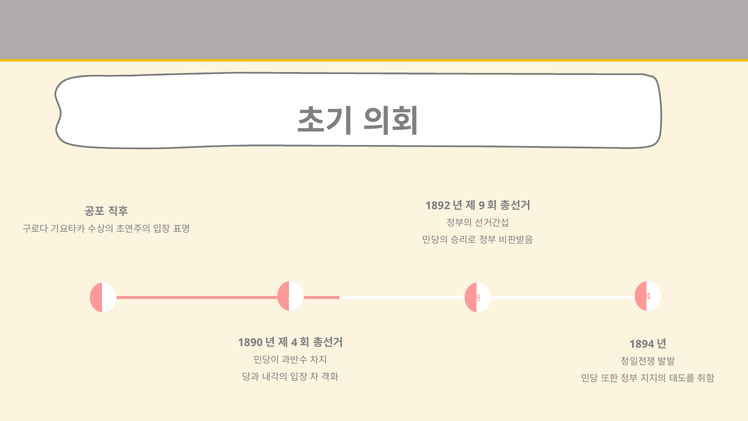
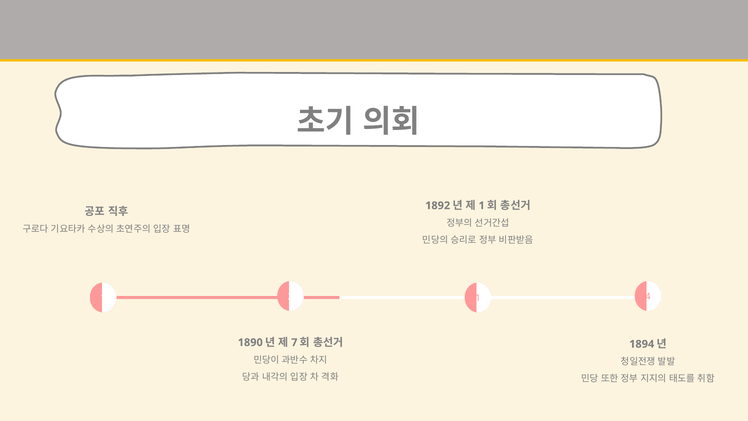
9: 9 -> 1 (482, 205)
2 8: 8 -> 1 (478, 298)
4: 4 -> 7 (294, 342)
